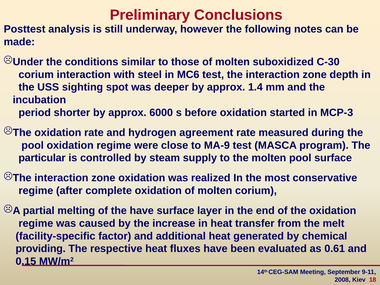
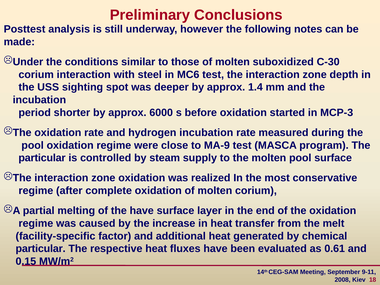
hydrogen agreement: agreement -> incubation (206, 133)
providing: providing -> particular (41, 249)
